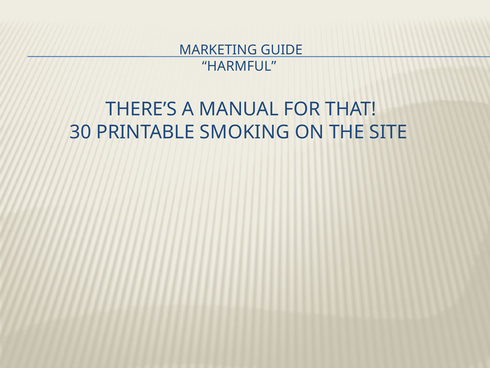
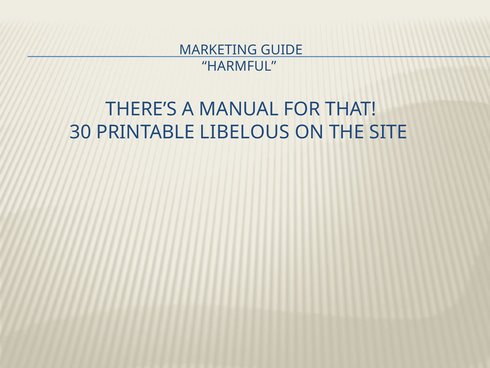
SMOKING: SMOKING -> LIBELOUS (245, 132)
